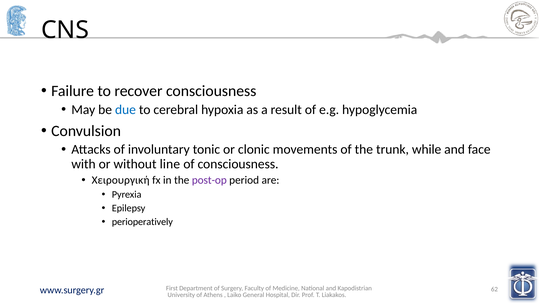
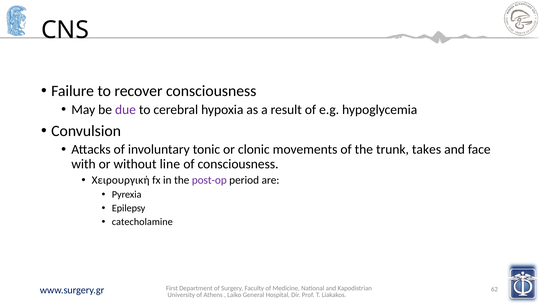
due colour: blue -> purple (125, 110)
while: while -> takes (427, 150)
perioperatively: perioperatively -> catecholamine (142, 222)
